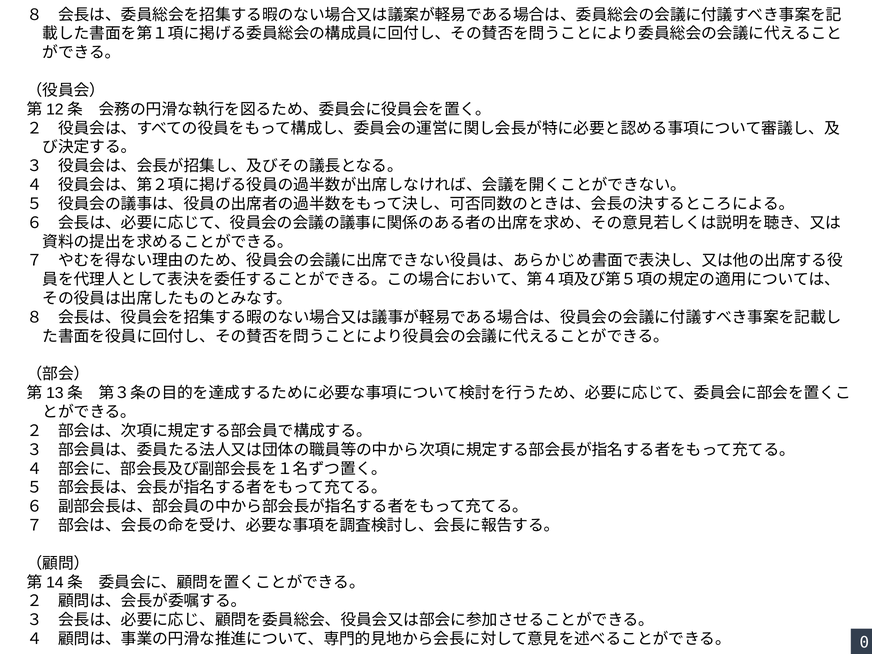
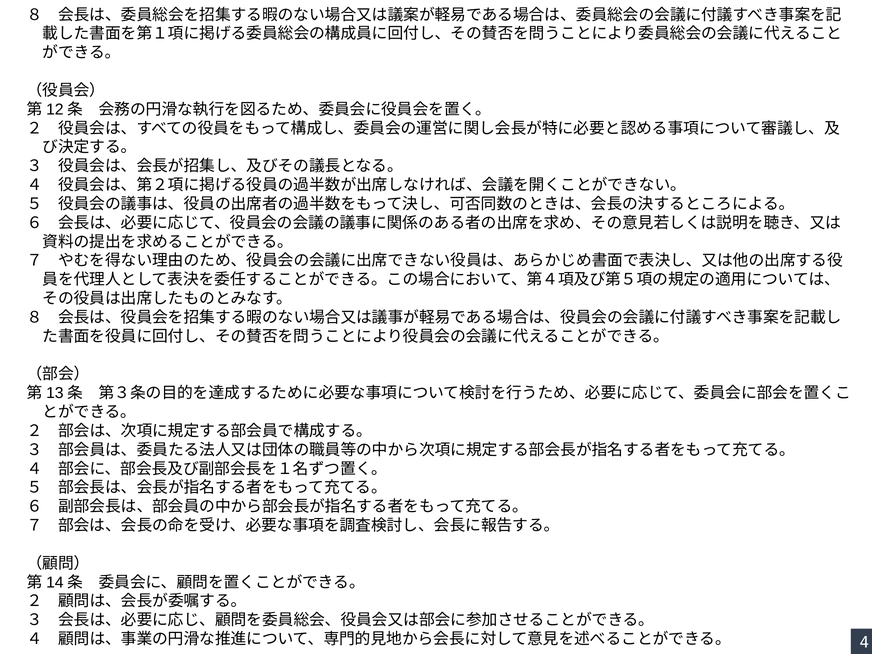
0: 0 -> 4 (864, 642)
